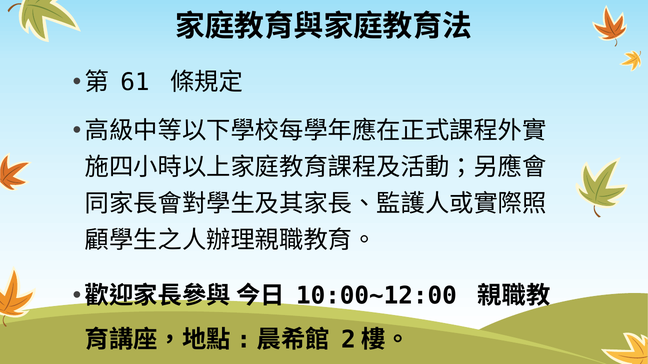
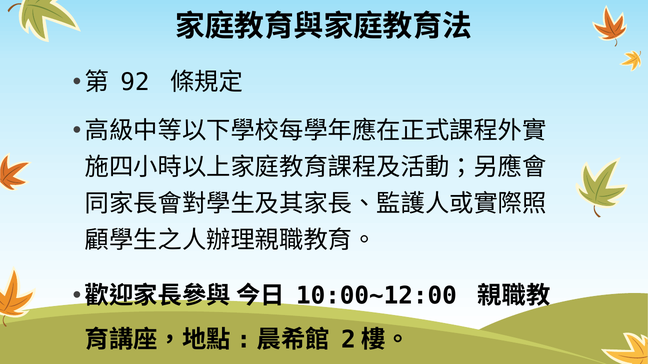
61: 61 -> 92 (135, 82)
